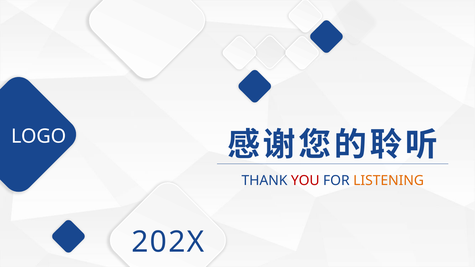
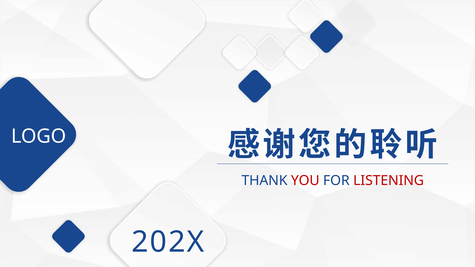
LISTENING colour: orange -> red (389, 181)
